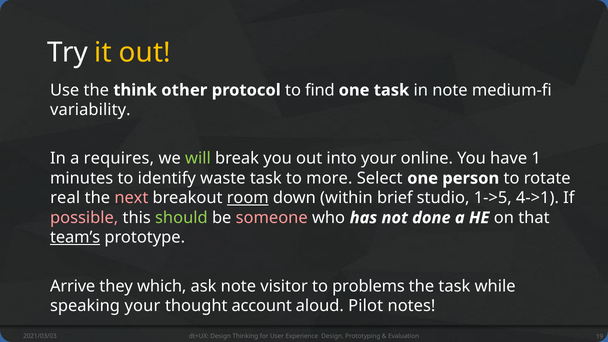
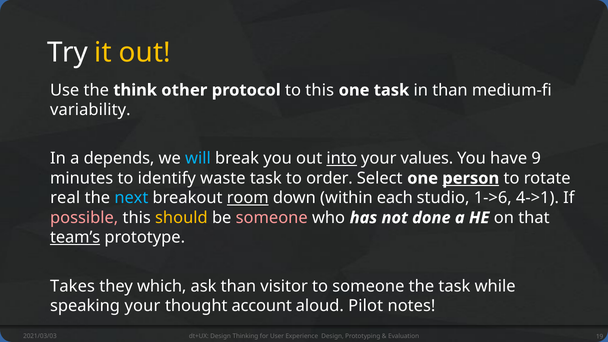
to find: find -> this (320, 90)
in note: note -> than (450, 90)
requires: requires -> depends (119, 159)
will colour: light green -> light blue (198, 159)
into underline: none -> present (342, 159)
online: online -> values (427, 159)
1: 1 -> 9 (536, 159)
more: more -> order (329, 178)
person underline: none -> present (471, 178)
next colour: pink -> light blue (131, 198)
brief: brief -> each (395, 198)
1->5: 1->5 -> 1->6 (493, 198)
should colour: light green -> yellow (181, 218)
Arrive: Arrive -> Takes (73, 286)
ask note: note -> than (238, 286)
to problems: problems -> someone (368, 286)
